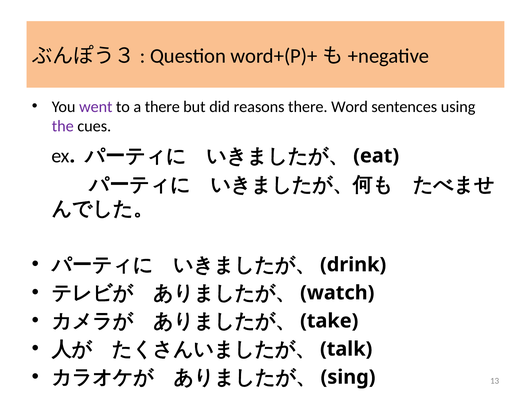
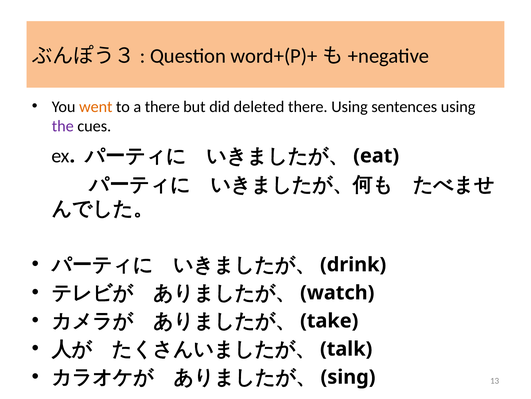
went colour: purple -> orange (96, 106)
reasons: reasons -> deleted (259, 106)
there Word: Word -> Using (349, 106)
